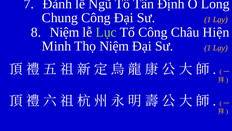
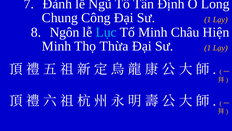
Niệm: Niệm -> Ngôn (65, 32)
Lục colour: light green -> light blue (106, 32)
Tổ Công: Công -> Minh (153, 32)
Thọ Niệm: Niệm -> Thừa (114, 46)
